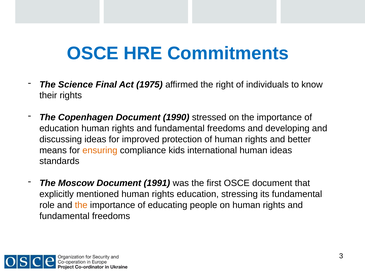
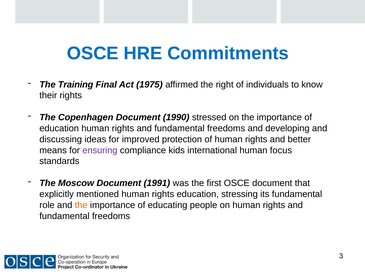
Science: Science -> Training (76, 84)
ensuring colour: orange -> purple (100, 150)
human ideas: ideas -> focus (281, 150)
